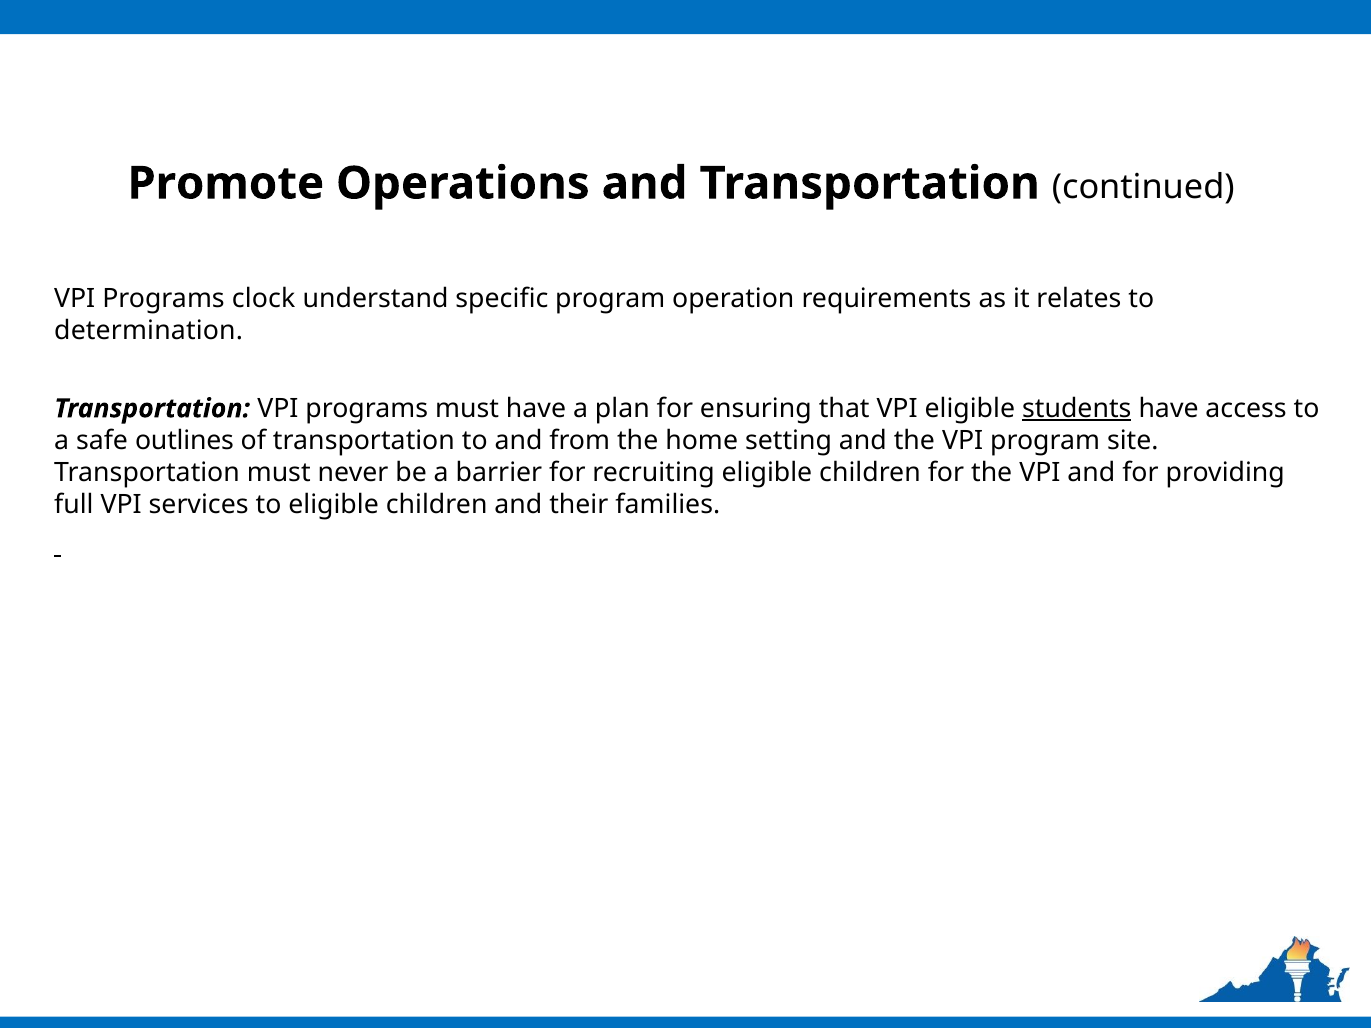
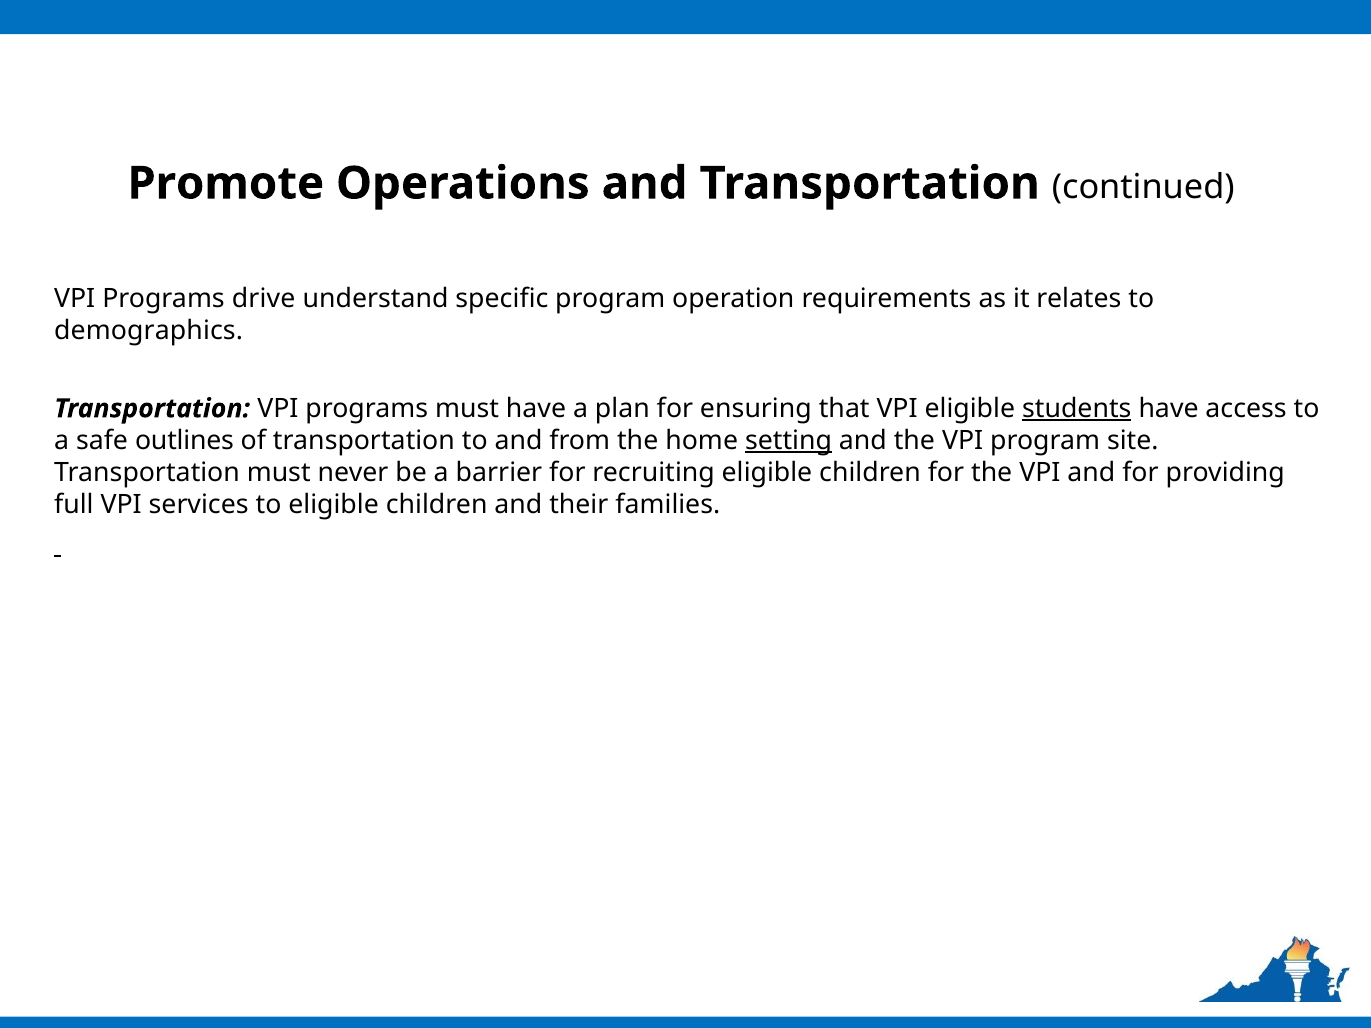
clock: clock -> drive (264, 299)
determination: determination -> demographics (149, 331)
setting underline: none -> present (788, 441)
